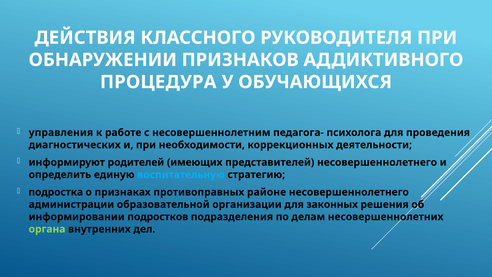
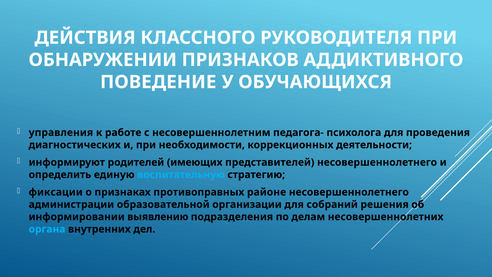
ПРОЦЕДУРА: ПРОЦЕДУРА -> ПОВЕДЕНИЕ (158, 82)
подростка: подростка -> фиксации (56, 192)
законных: законных -> собраний (332, 204)
подростков: подростков -> выявлению (158, 217)
органа colour: light green -> light blue (47, 229)
